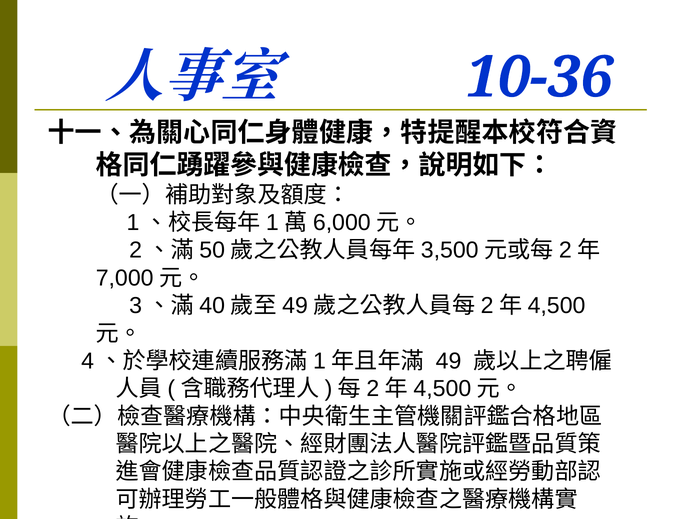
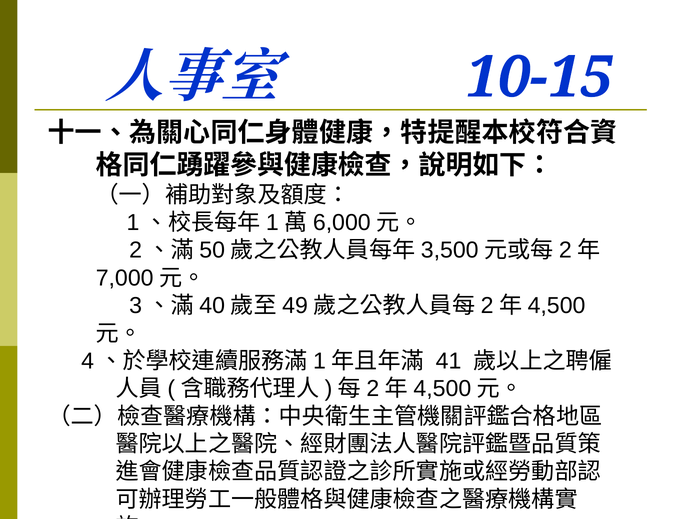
10-36: 10-36 -> 10-15 (539, 78)
49: 49 -> 41 (449, 362)
